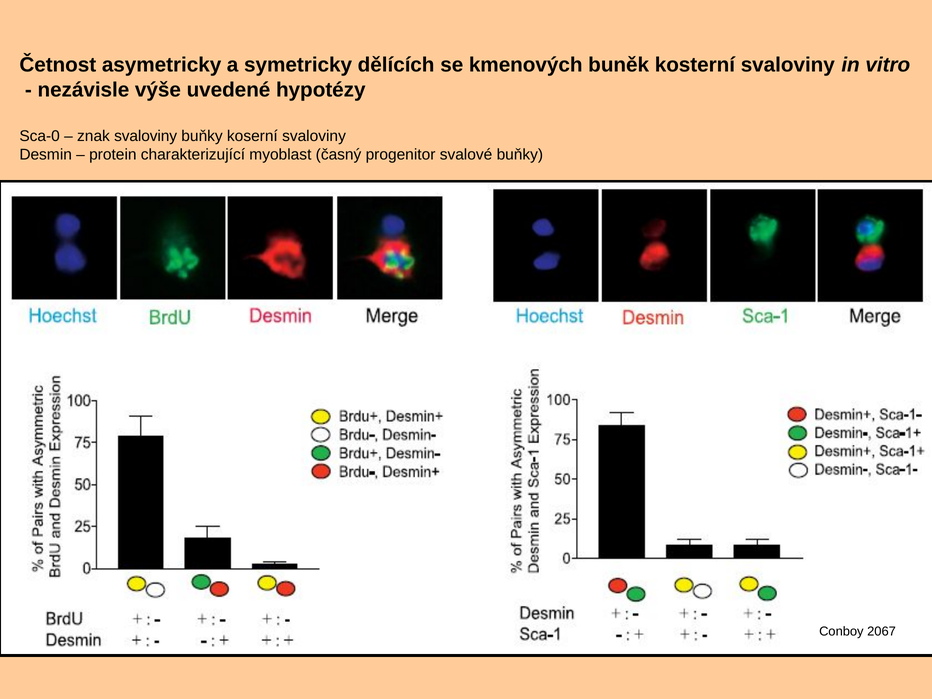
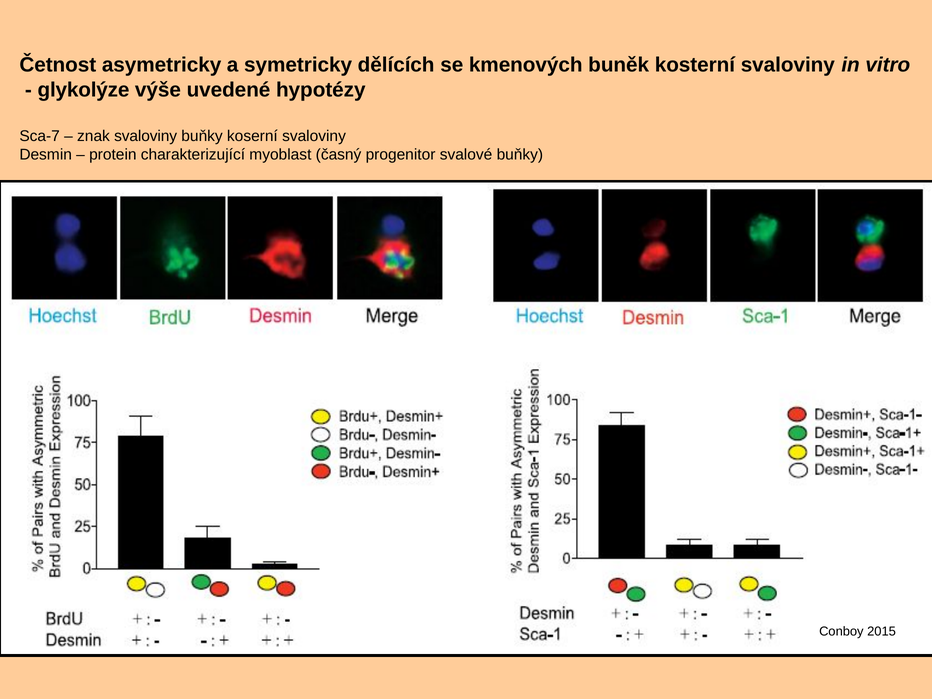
nezávisle: nezávisle -> glykolýze (83, 90)
Sca-0: Sca-0 -> Sca-7 (40, 136)
2067: 2067 -> 2015 (882, 631)
